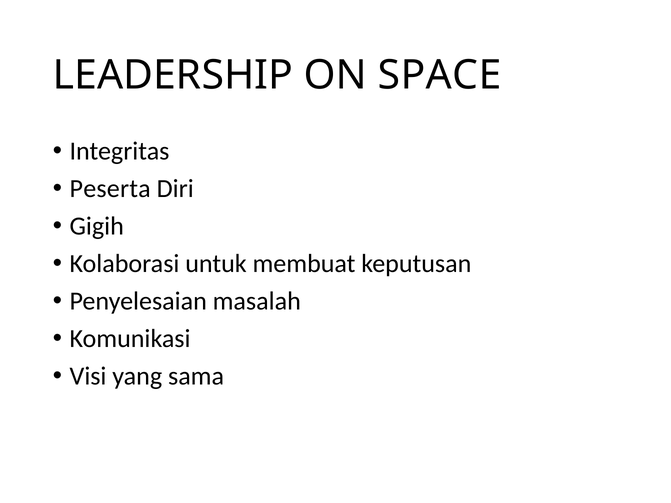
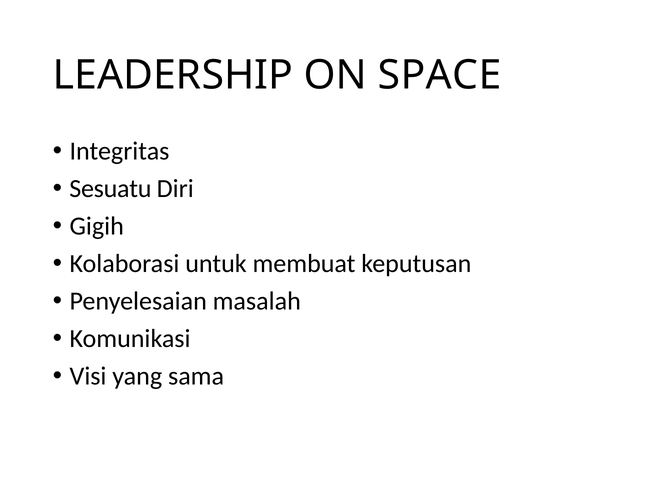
Peserta: Peserta -> Sesuatu (110, 189)
